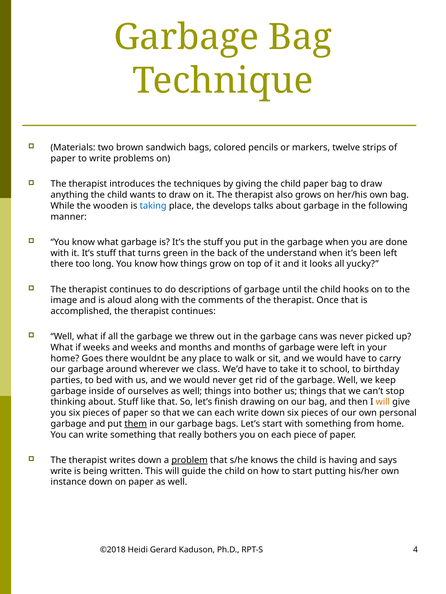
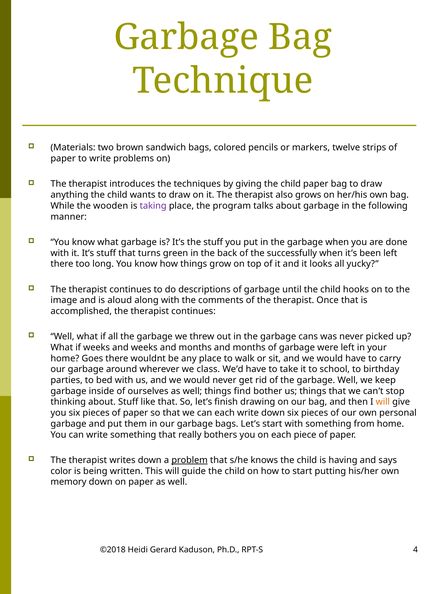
taking colour: blue -> purple (153, 206)
develops: develops -> program (232, 206)
understand: understand -> successfully (292, 253)
into: into -> find (242, 392)
them underline: present -> none (136, 424)
write: write -> color (61, 472)
instance: instance -> memory (68, 482)
